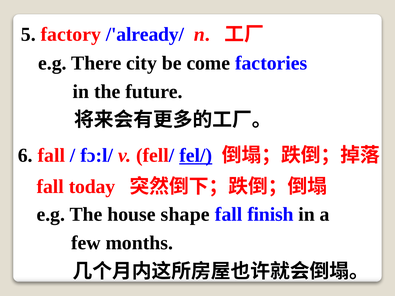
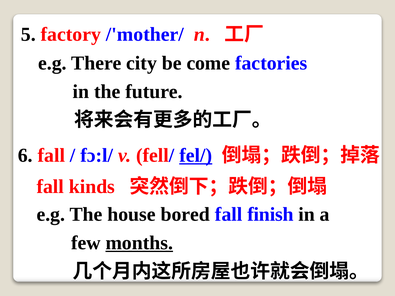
/'already/: /'already/ -> /'mother/ (145, 34)
today: today -> kinds (92, 187)
shape: shape -> bored (185, 215)
months underline: none -> present (139, 243)
